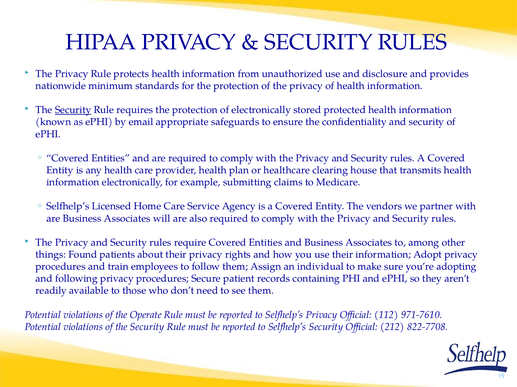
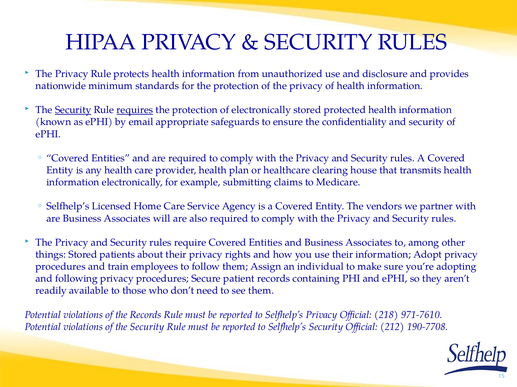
requires underline: none -> present (135, 110)
things Found: Found -> Stored (83, 255)
the Operate: Operate -> Records (146, 315)
112: 112 -> 218 (386, 315)
822-7708: 822-7708 -> 190-7708 (428, 327)
